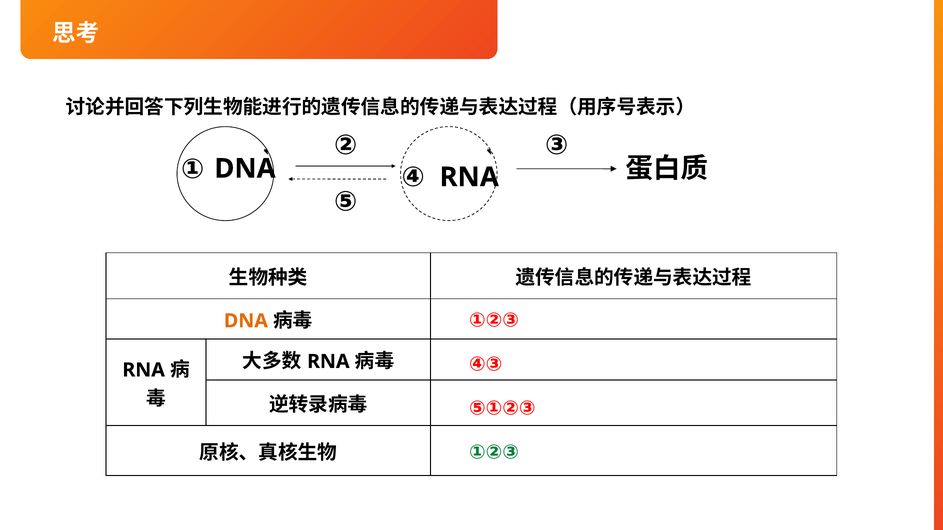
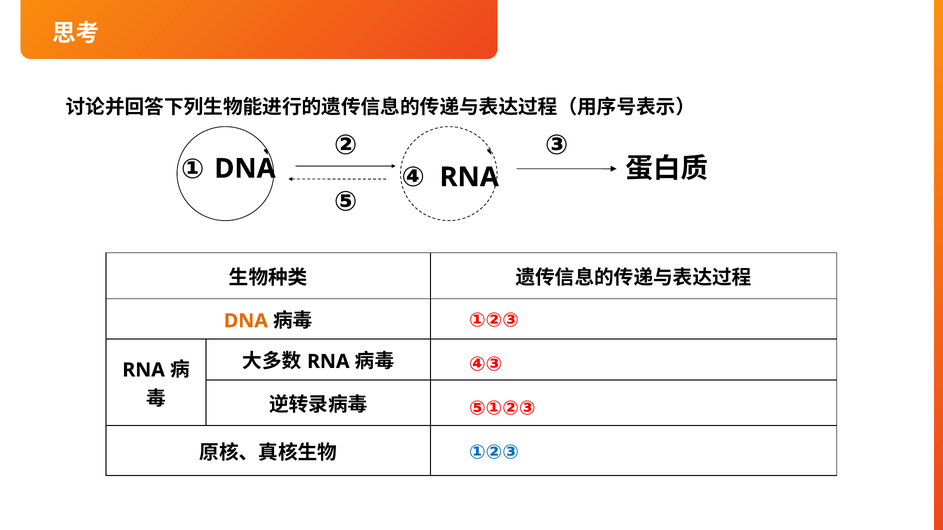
①②③ colour: green -> blue (494, 453)
